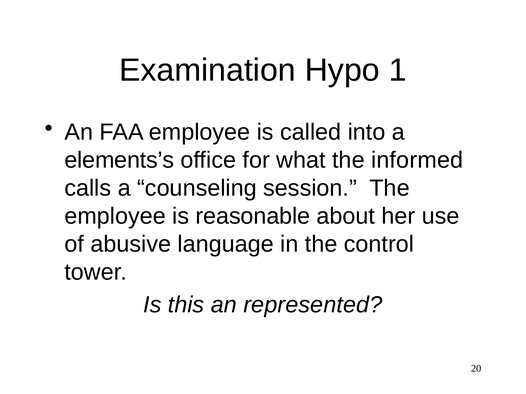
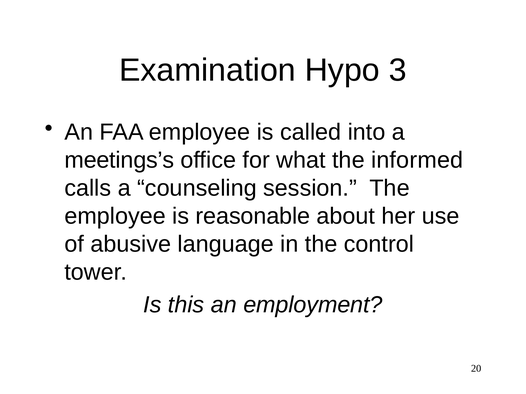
1: 1 -> 3 (398, 70)
elements’s: elements’s -> meetings’s (119, 160)
represented: represented -> employment (313, 305)
